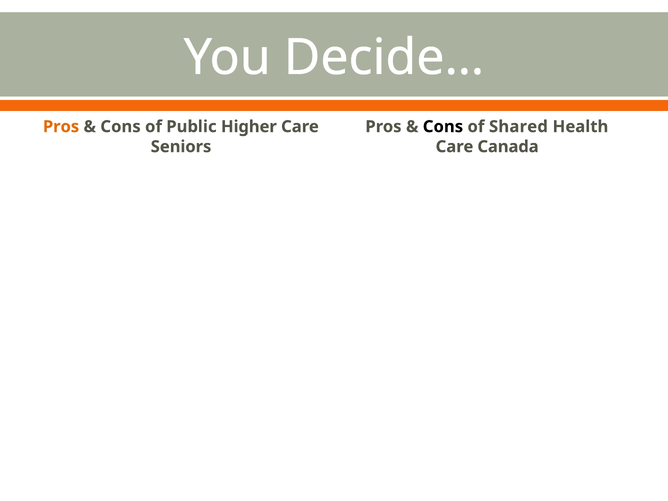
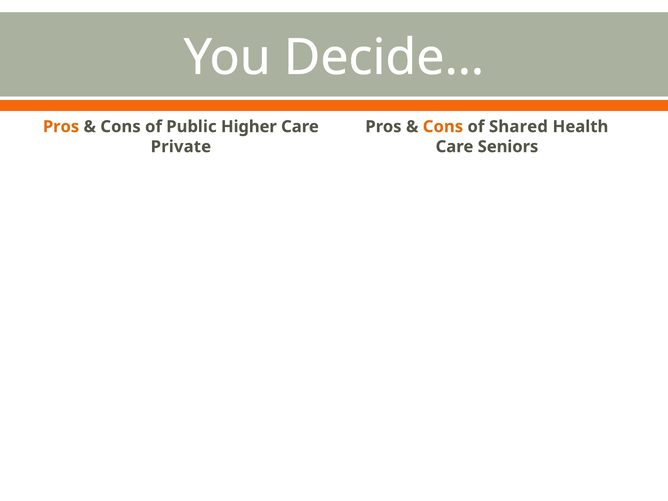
Cons colour: black -> orange (443, 127)
Seniors: Seniors -> Private (181, 147)
Canada: Canada -> Seniors (508, 147)
